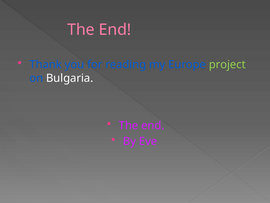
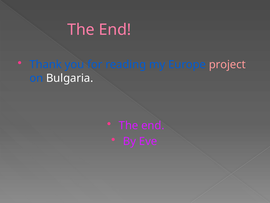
project colour: light green -> pink (227, 64)
